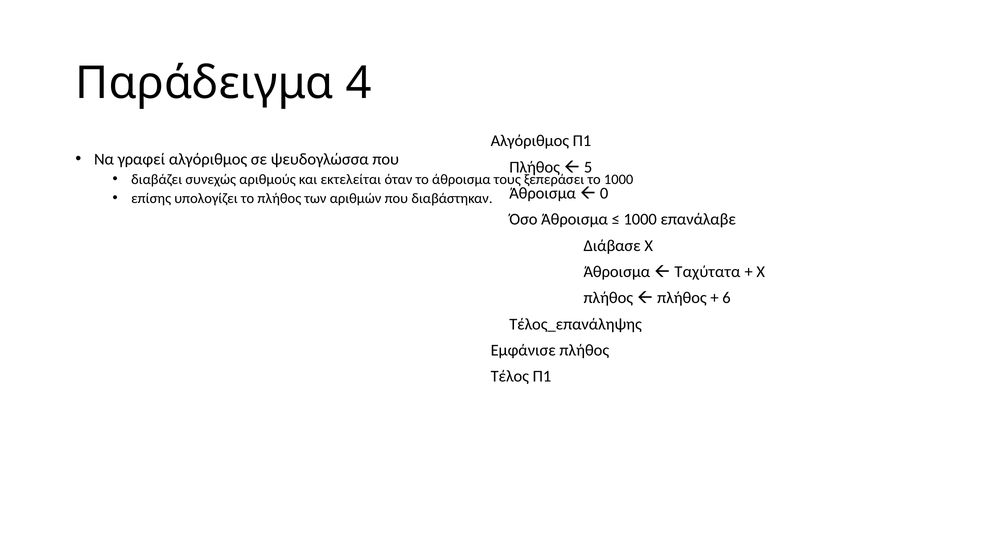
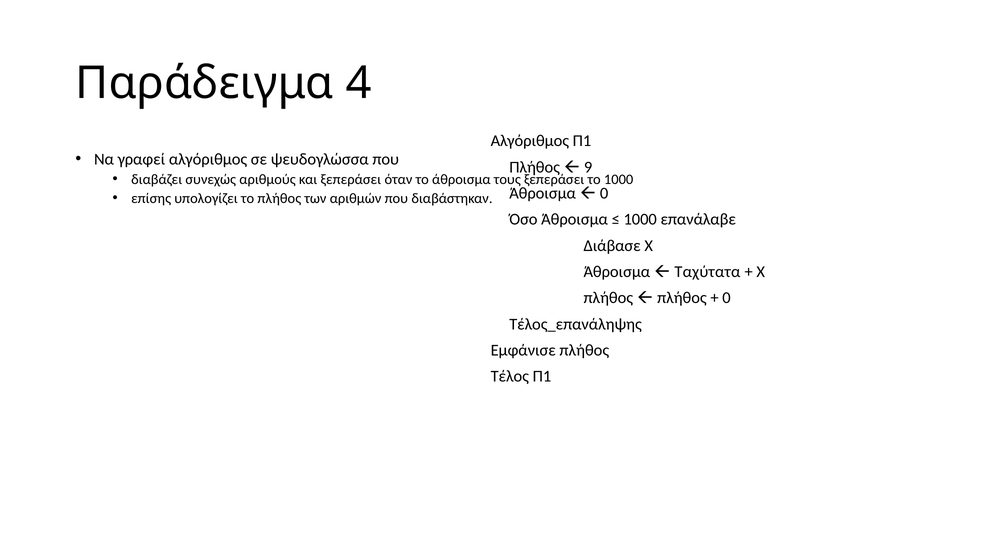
5: 5 -> 9 (588, 167)
και εκτελείται: εκτελείται -> ξεπεράσει (351, 179)
6: 6 -> 0 (727, 298)
